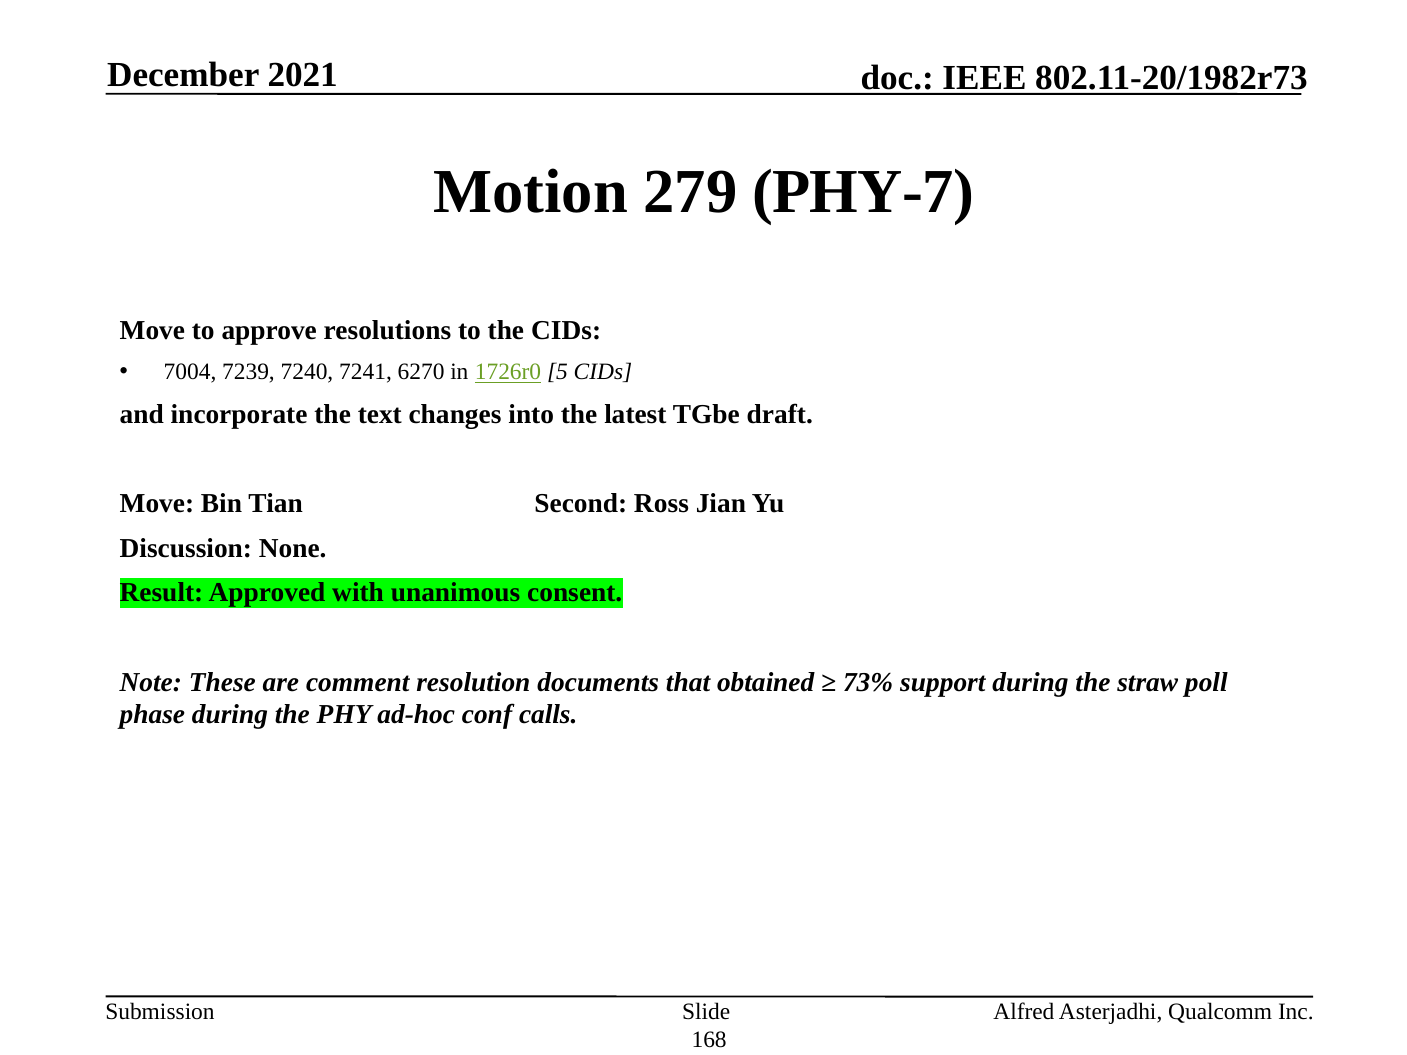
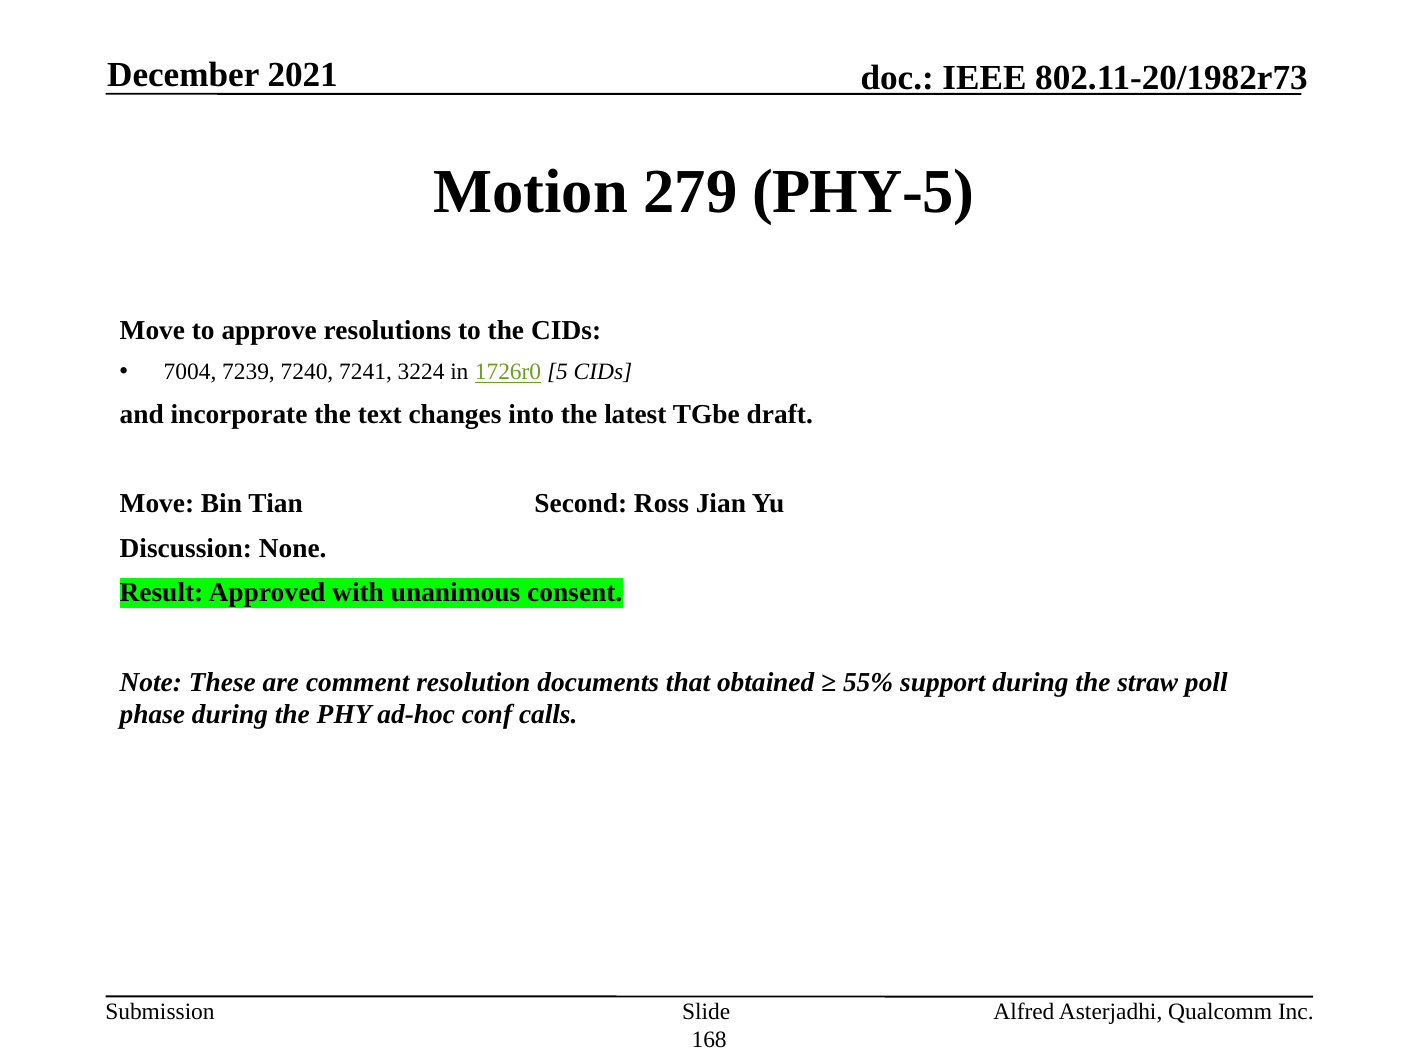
PHY-7: PHY-7 -> PHY-5 (863, 192)
6270: 6270 -> 3224 (421, 372)
73%: 73% -> 55% (868, 682)
